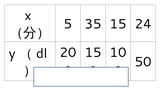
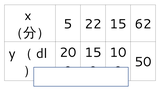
35: 35 -> 22 (93, 24)
24: 24 -> 62 (143, 24)
